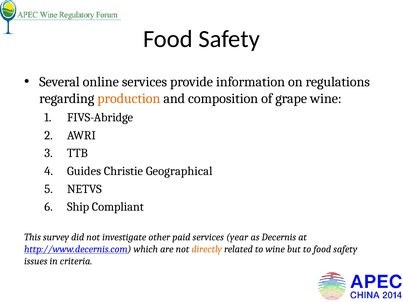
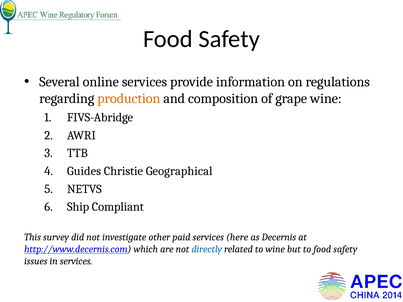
year: year -> here (237, 237)
directly colour: orange -> blue (207, 249)
in criteria: criteria -> services (76, 262)
